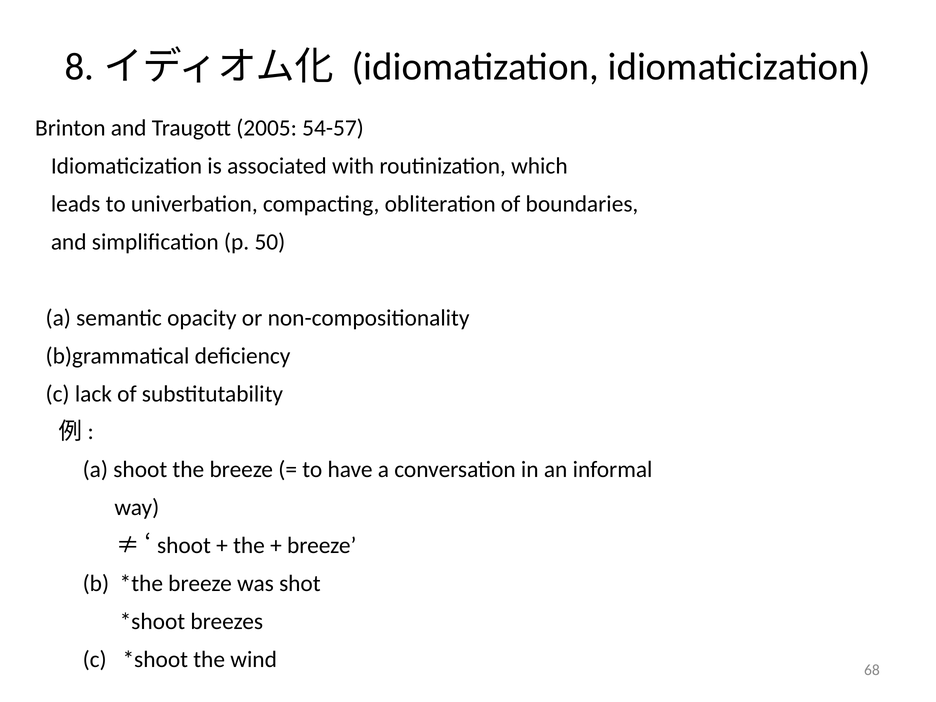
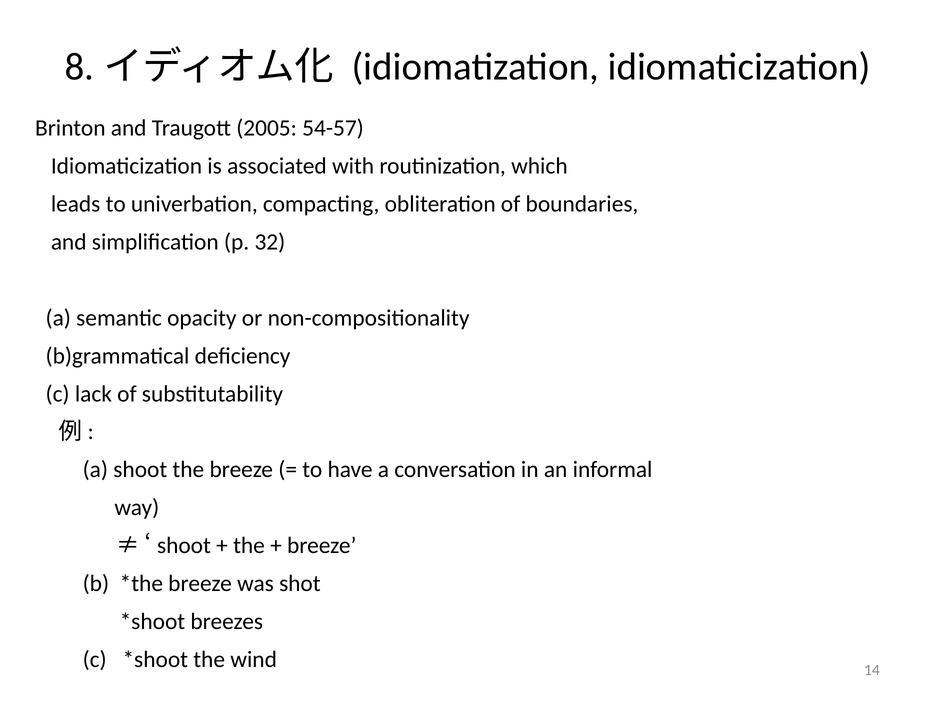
50: 50 -> 32 (270, 242)
68: 68 -> 14 (872, 670)
